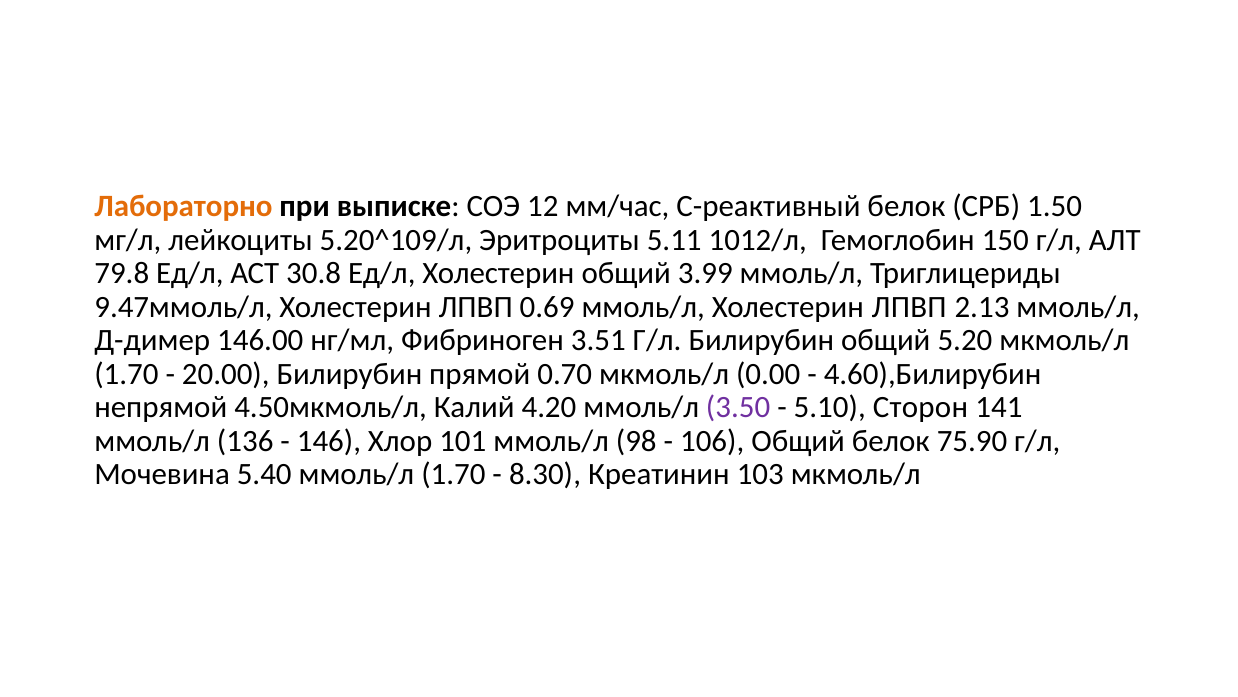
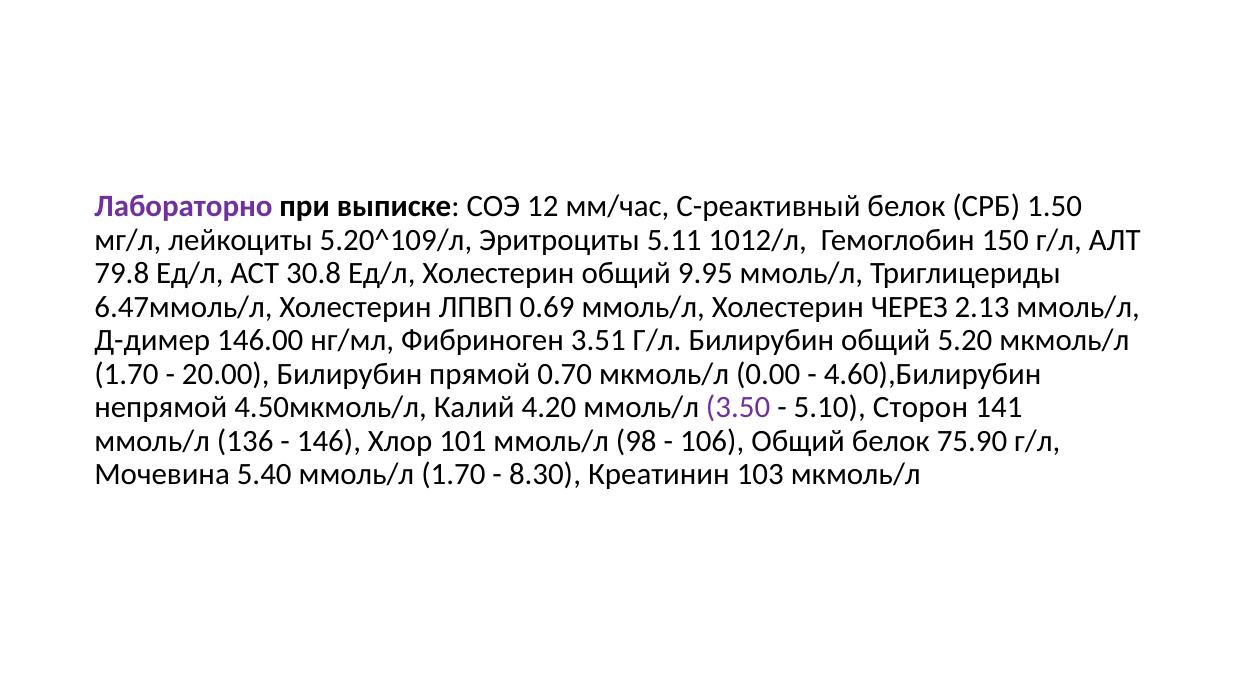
Лабораторно colour: orange -> purple (183, 207)
3.99: 3.99 -> 9.95 (705, 273)
9.47ммоль/л: 9.47ммоль/л -> 6.47ммоль/л (183, 307)
ммоль/л Холестерин ЛПВП: ЛПВП -> ЧЕРЕЗ (909, 307)
